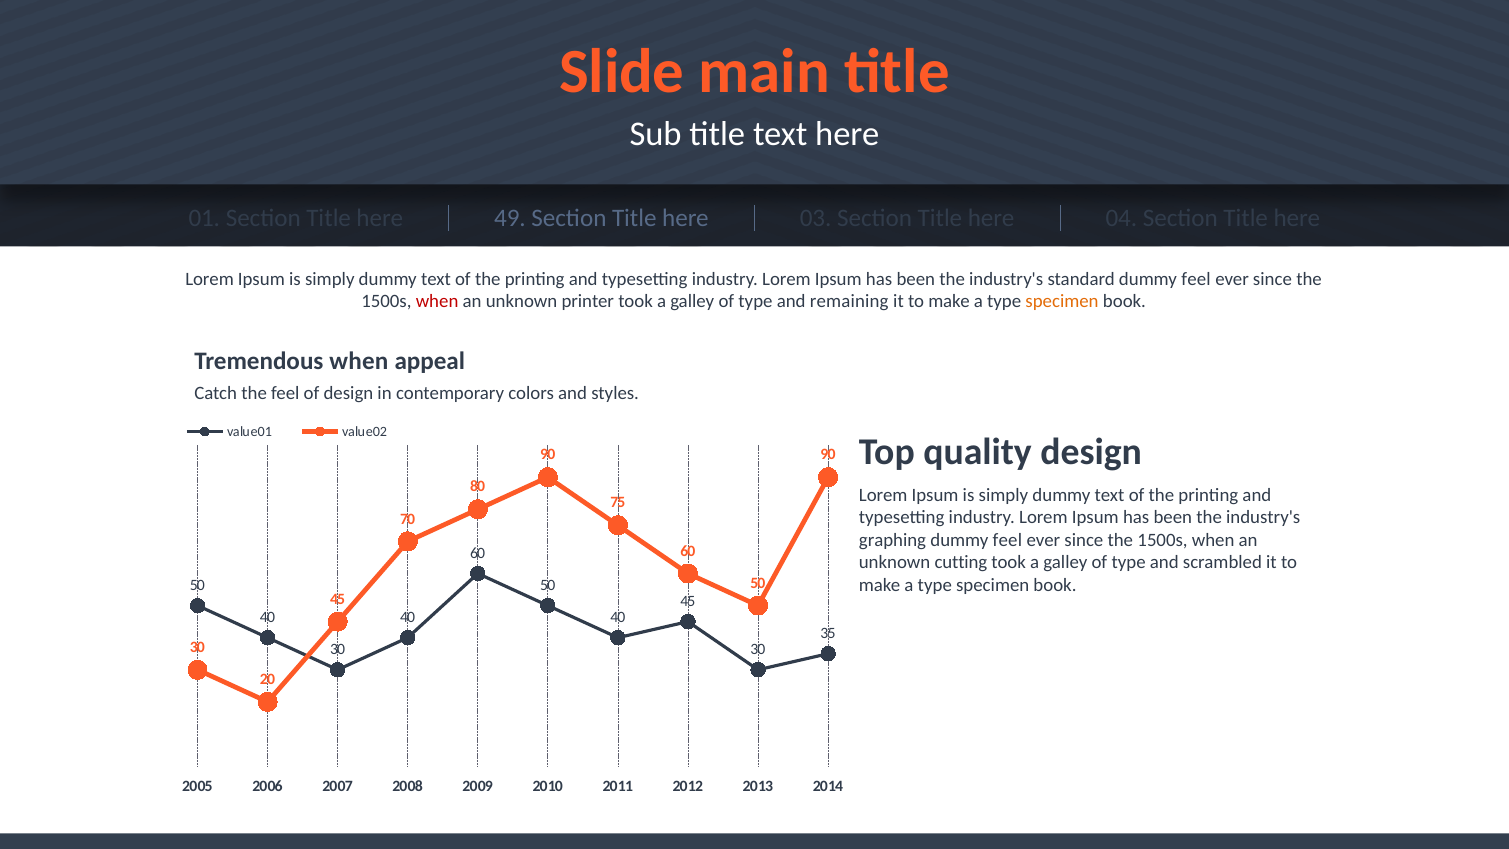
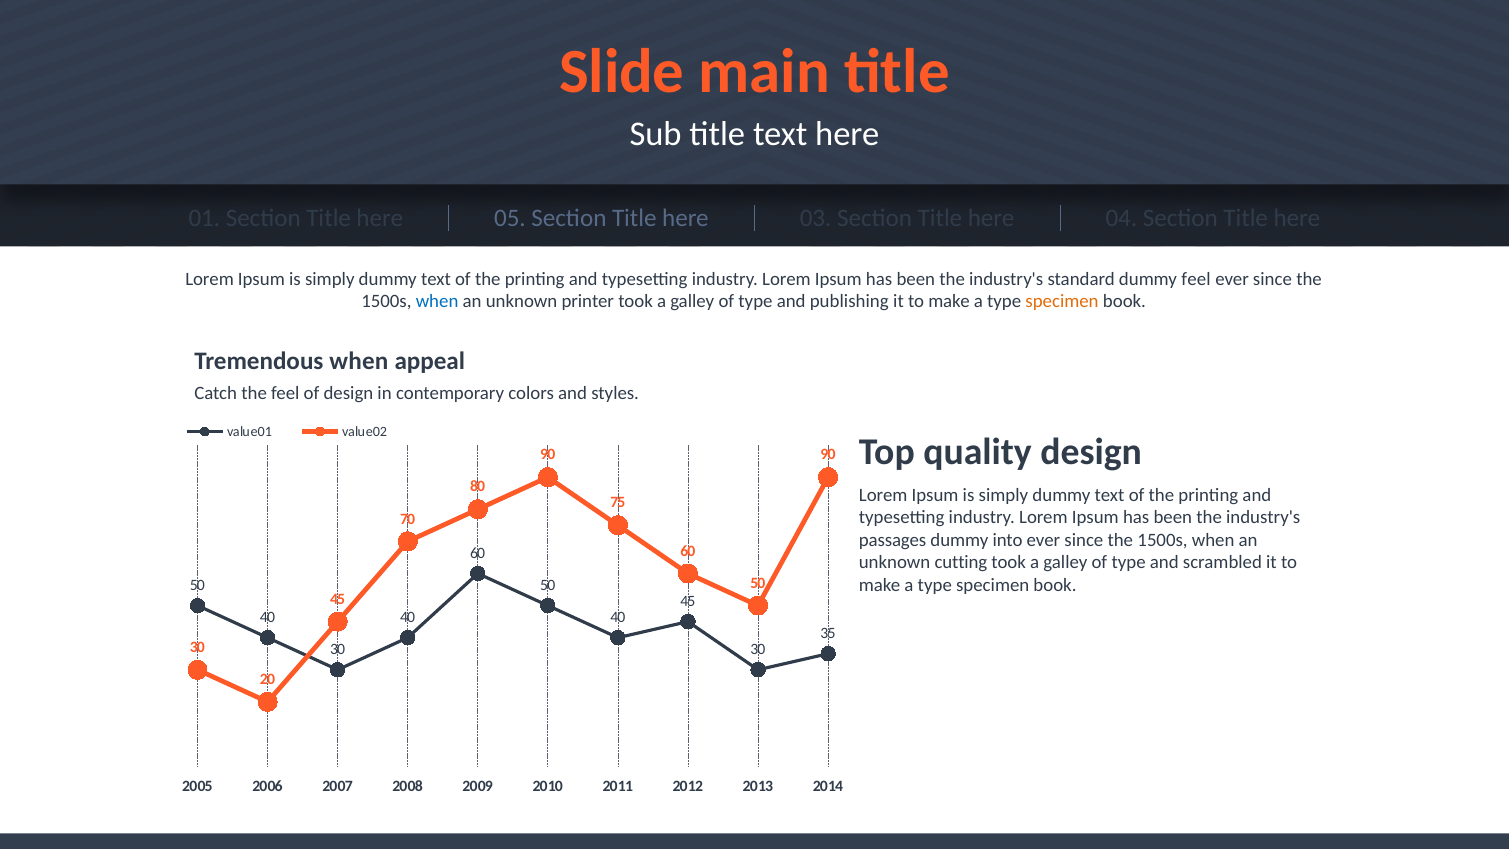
49: 49 -> 05 (510, 218)
when colour: red -> blue (437, 302)
remaining: remaining -> publishing (849, 302)
graphing: graphing -> passages (893, 540)
feel: feel -> into (1008, 540)
